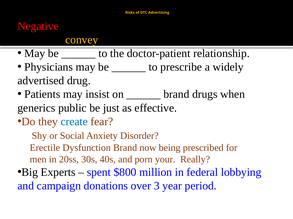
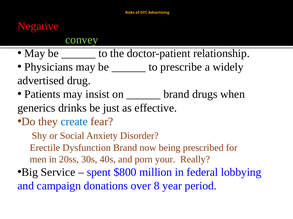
convey colour: yellow -> light green (82, 40)
public: public -> drinks (72, 108)
Experts: Experts -> Service (58, 173)
3: 3 -> 8 (157, 186)
